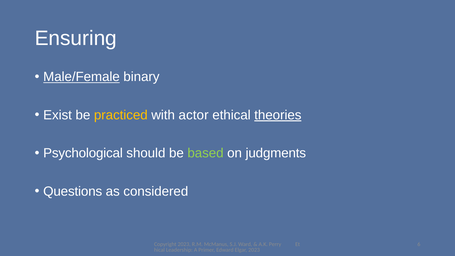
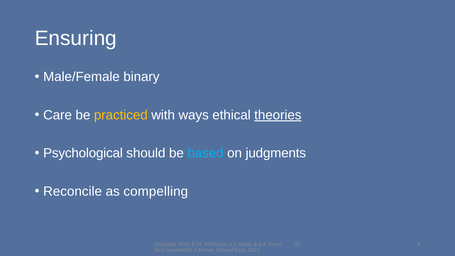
Male/Female underline: present -> none (82, 77)
Exist: Exist -> Care (58, 115)
actor: actor -> ways (194, 115)
based colour: light green -> light blue (206, 153)
Questions: Questions -> Reconcile (73, 191)
considered: considered -> compelling (156, 191)
